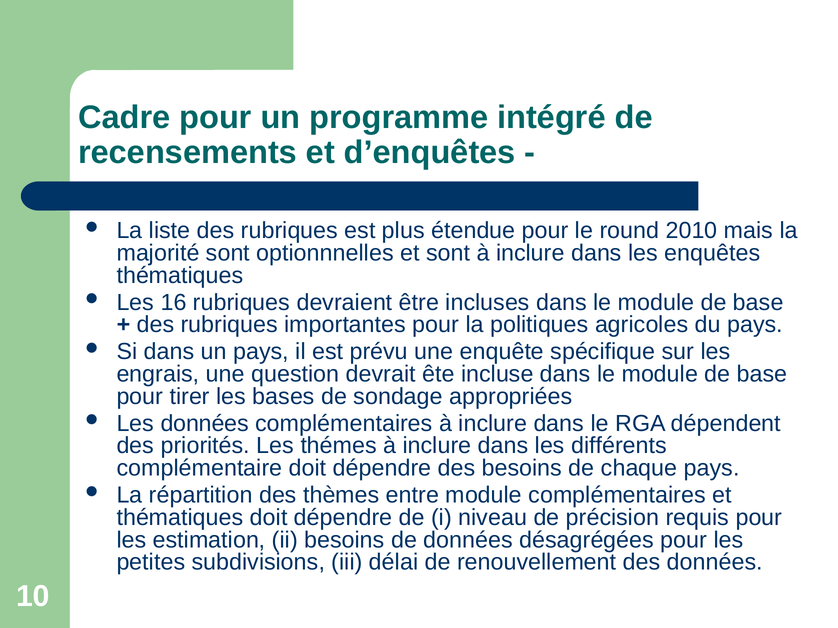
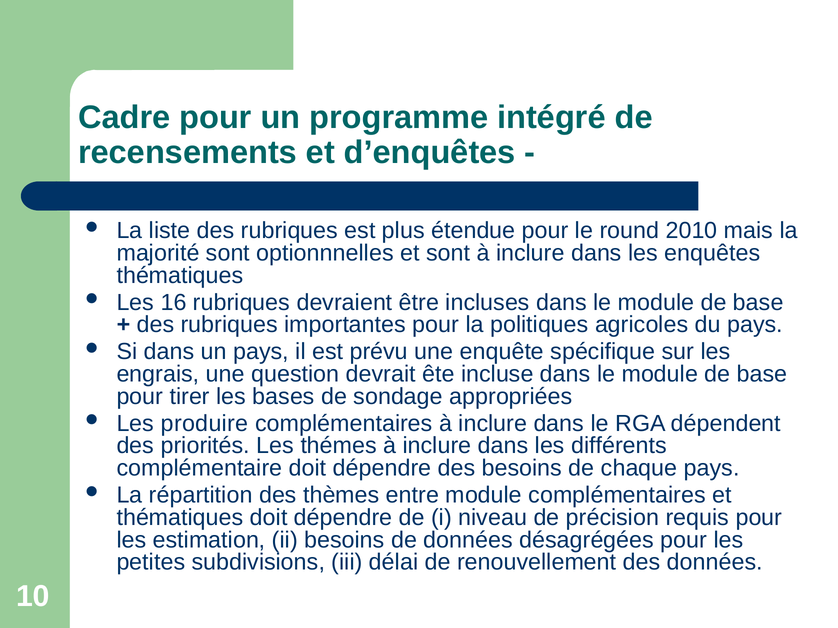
Les données: données -> produire (205, 424)
